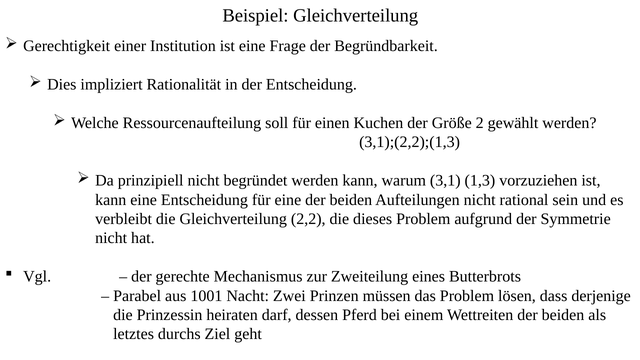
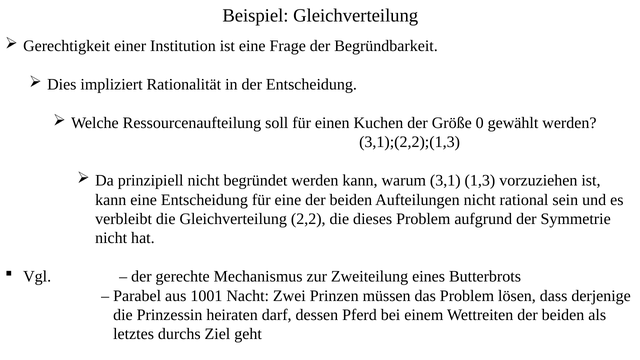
2: 2 -> 0 (480, 123)
